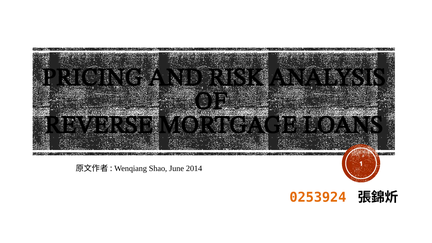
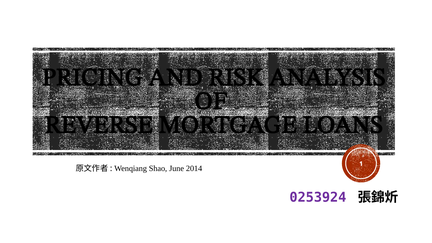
0253924 colour: orange -> purple (318, 197)
